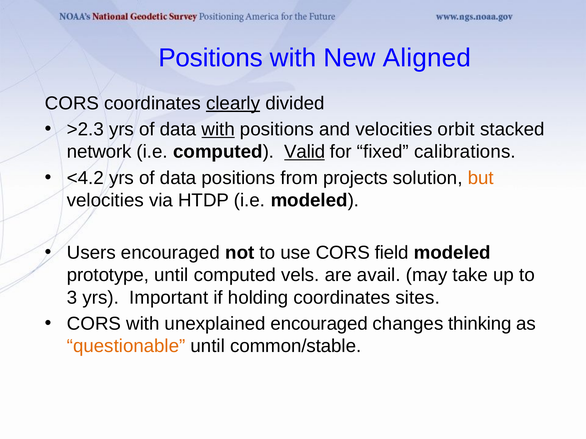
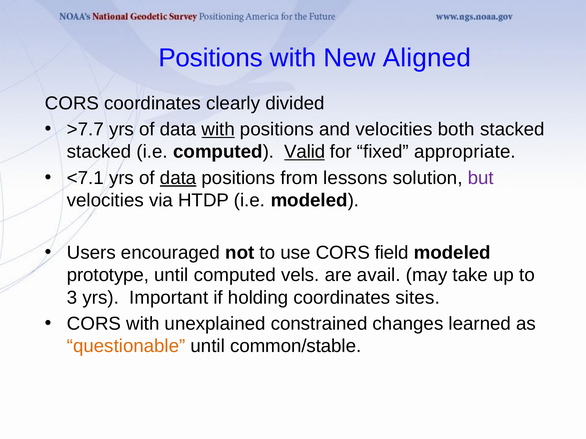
clearly underline: present -> none (233, 103)
>2.3: >2.3 -> >7.7 (85, 130)
orbit: orbit -> both (456, 130)
network: network -> stacked (99, 152)
calibrations: calibrations -> appropriate (465, 152)
<4.2: <4.2 -> <7.1 (85, 178)
data underline: none -> present (178, 178)
projects: projects -> lessons (355, 178)
but colour: orange -> purple (481, 178)
unexplained encouraged: encouraged -> constrained (319, 324)
thinking: thinking -> learned (480, 324)
